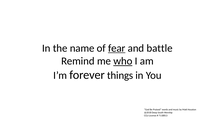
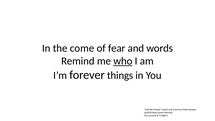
name: name -> come (82, 48)
fear underline: present -> none (117, 48)
and battle: battle -> words (160, 48)
